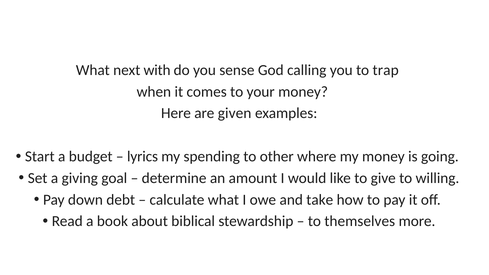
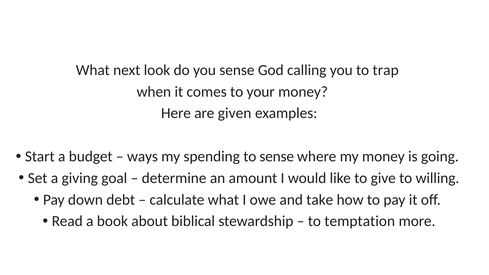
with: with -> look (157, 70)
lyrics: lyrics -> ways (142, 157)
to other: other -> sense (277, 157)
themselves: themselves -> temptation (360, 221)
